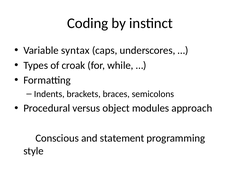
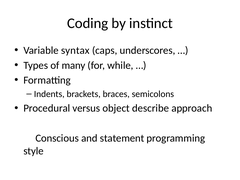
croak: croak -> many (73, 65)
modules: modules -> describe (151, 108)
